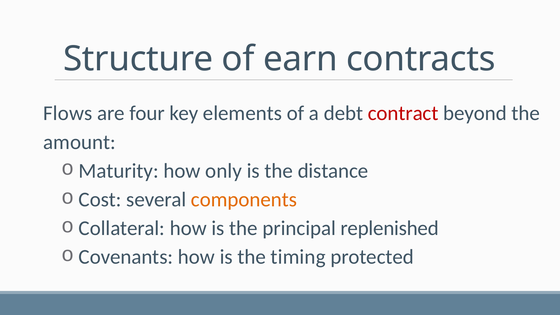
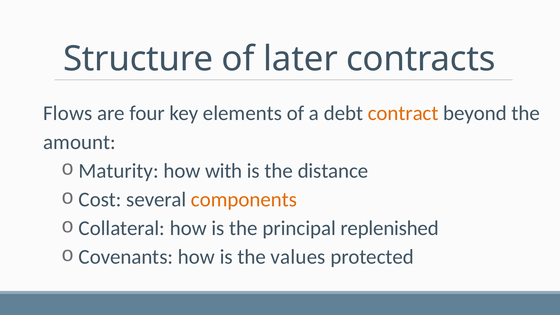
earn: earn -> later (300, 59)
contract colour: red -> orange (403, 113)
only: only -> with (224, 171)
timing: timing -> values (298, 257)
